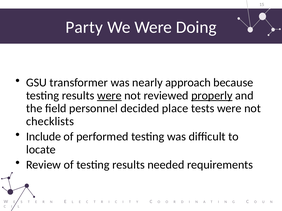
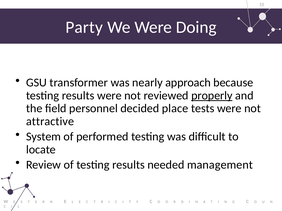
were underline: present -> none (109, 96)
checklists: checklists -> attractive (50, 122)
Include: Include -> System (43, 137)
requirements: requirements -> management (220, 165)
